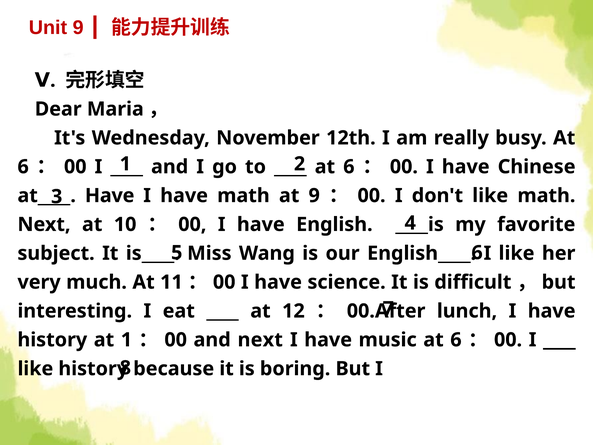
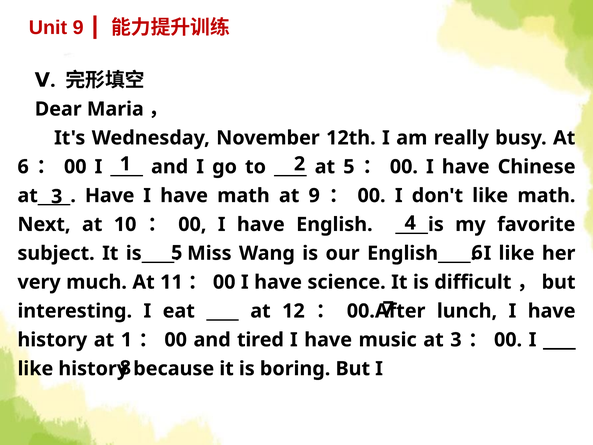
6: 6 -> 5 (349, 167)
and next: next -> tired (260, 340)
music at 6: 6 -> 3 (456, 340)
